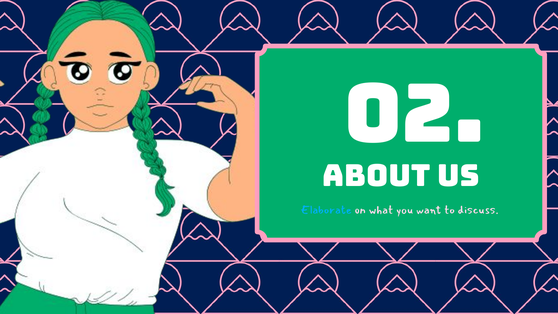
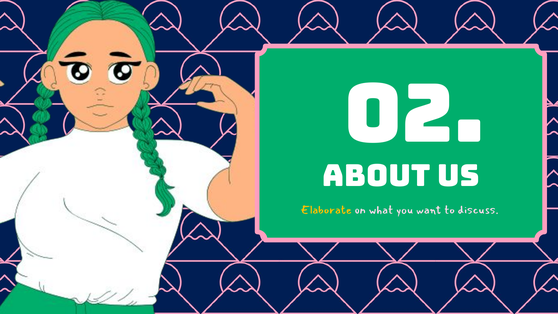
Elaborate colour: light blue -> yellow (326, 210)
